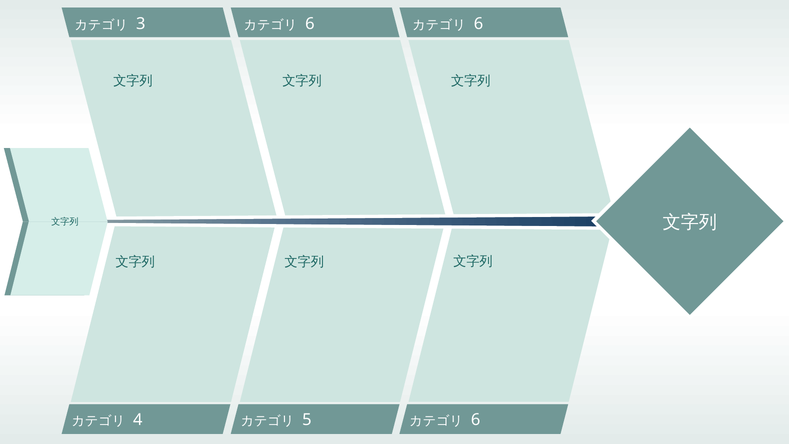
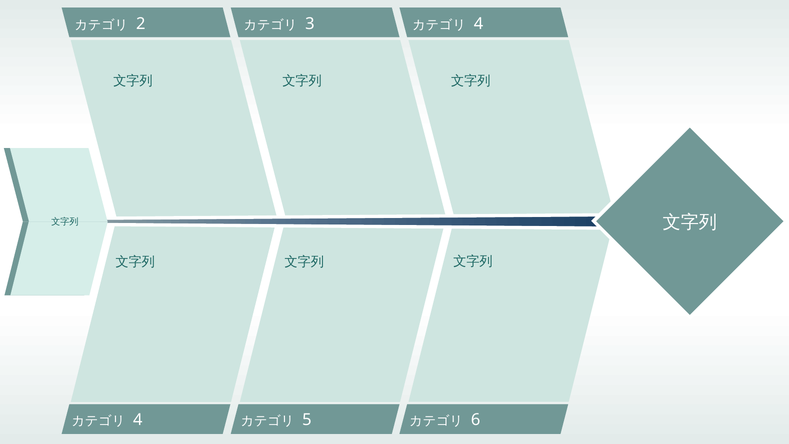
3: 3 -> 2 (141, 24)
6: 6 -> 3 (310, 24)
6: 6 -> 4 (479, 24)
